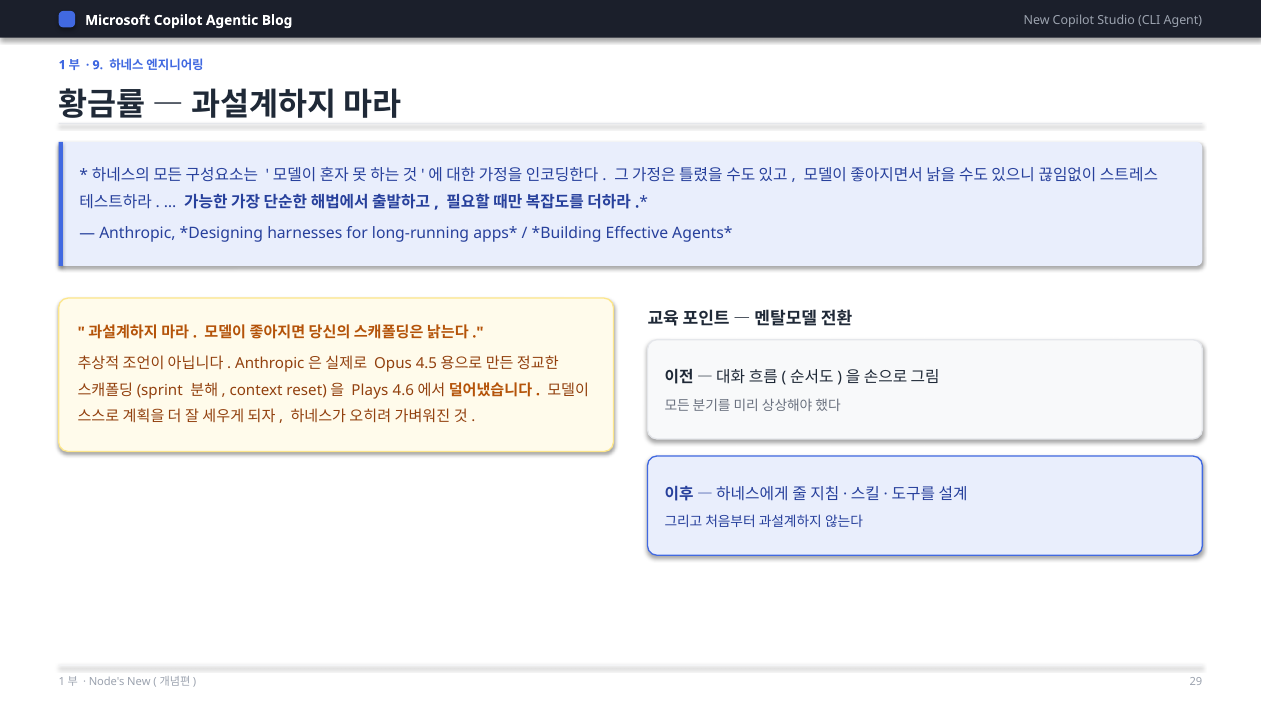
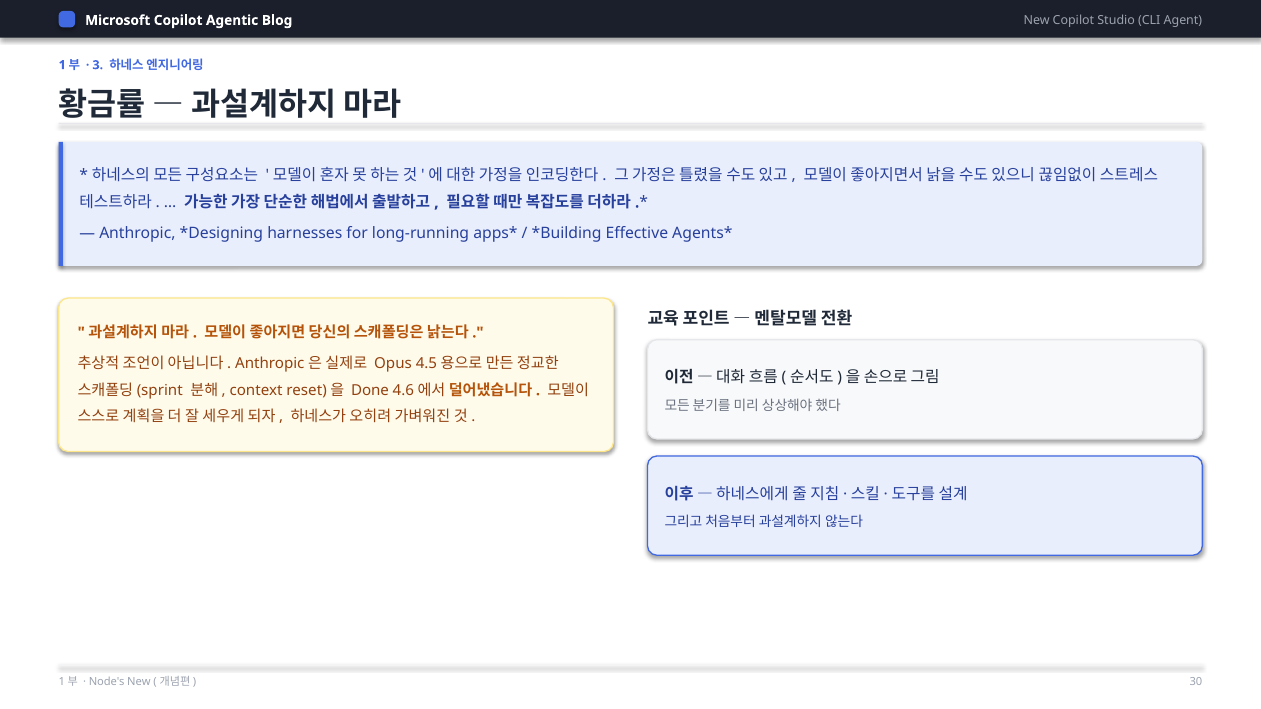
9: 9 -> 3 (98, 65)
Plays: Plays -> Done (370, 390)
29: 29 -> 30 (1196, 682)
